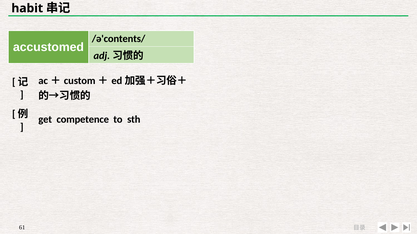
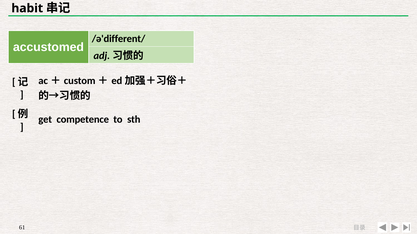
/ə'contents/: /ə'contents/ -> /ə'different/ (119, 39)
